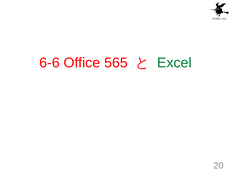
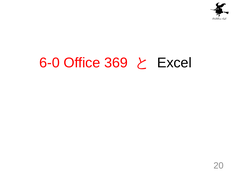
6-6: 6-6 -> 6-0 (50, 63)
565: 565 -> 369 (116, 63)
Excel colour: green -> black (174, 63)
